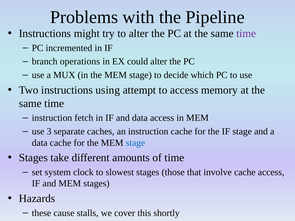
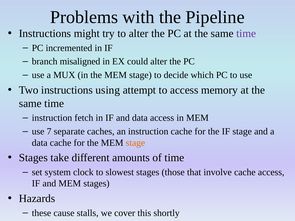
operations: operations -> misaligned (80, 62)
3: 3 -> 7 (49, 132)
stage colour: blue -> orange (135, 143)
